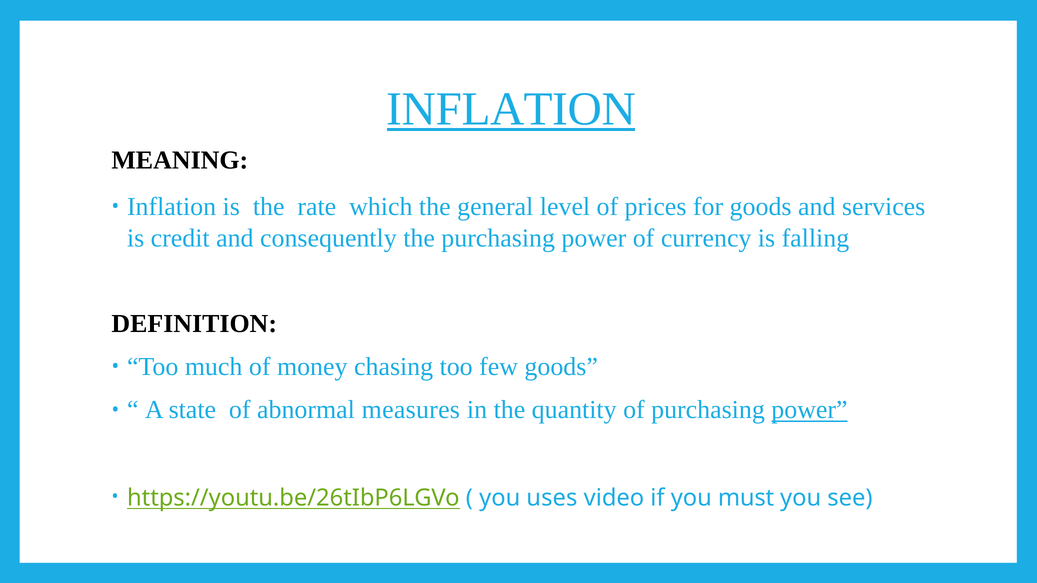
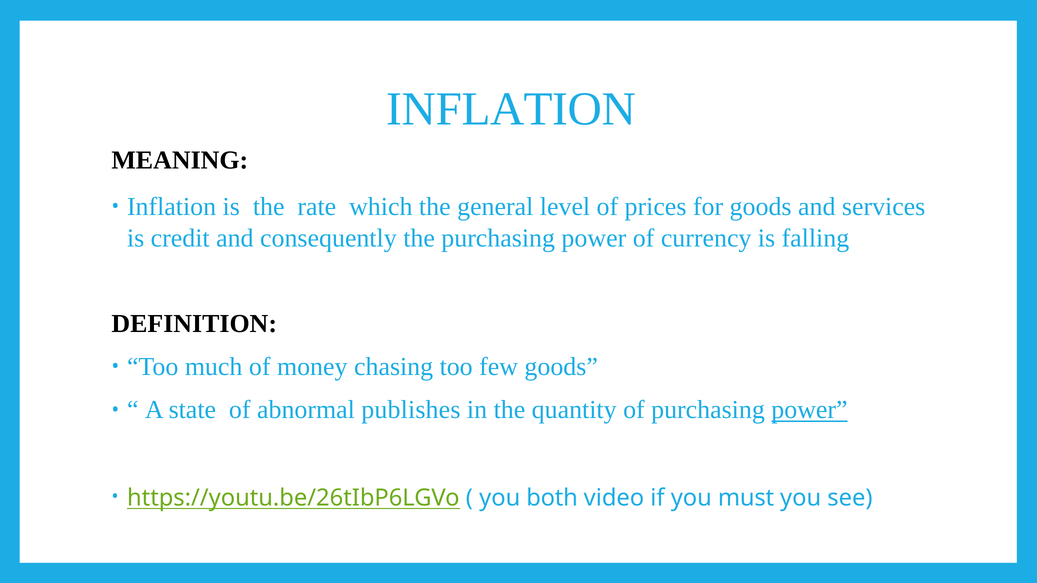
INFLATION underline: present -> none (511, 109)
measures: measures -> publishes (411, 410)
uses: uses -> both (552, 498)
